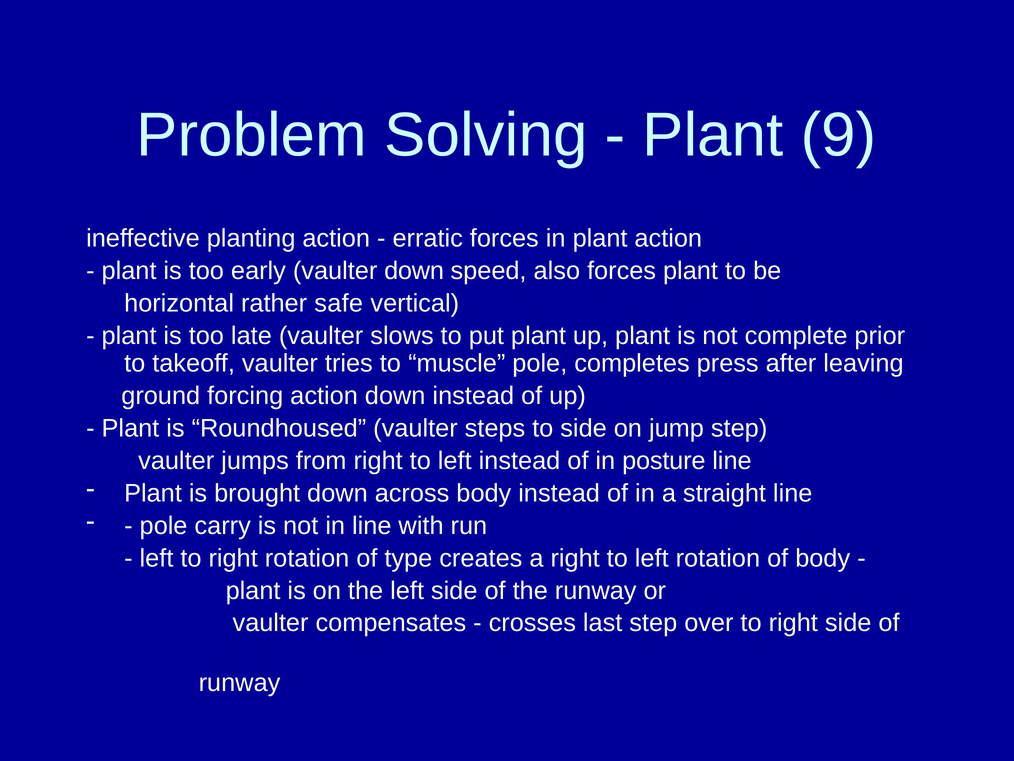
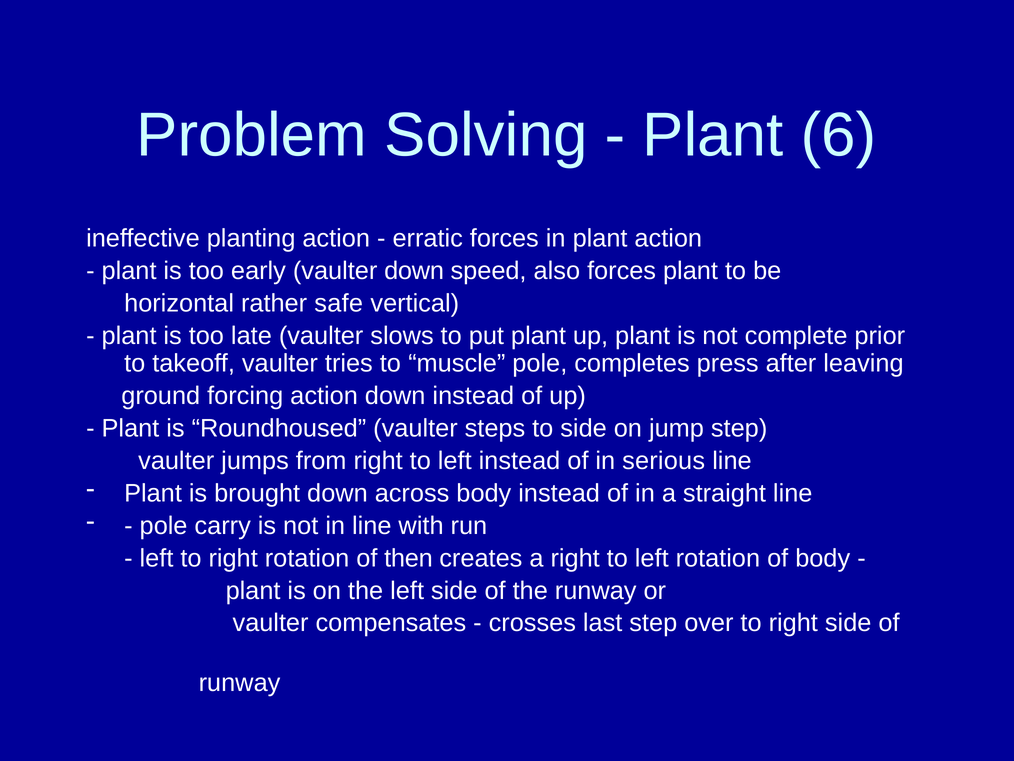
9: 9 -> 6 (839, 135)
posture: posture -> serious (664, 460)
type: type -> then (408, 558)
